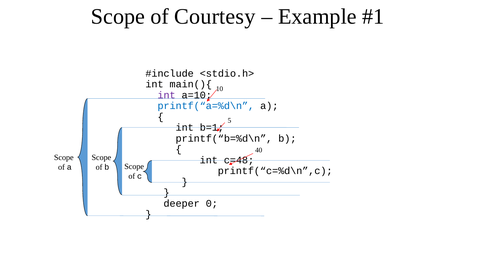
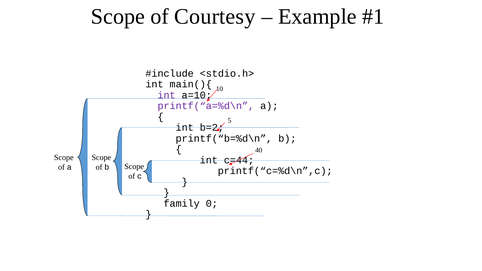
printf(“a=%d\n colour: blue -> purple (206, 106)
b=1: b=1 -> b=2 (212, 128)
c=48: c=48 -> c=44 (239, 160)
deeper: deeper -> family (182, 204)
